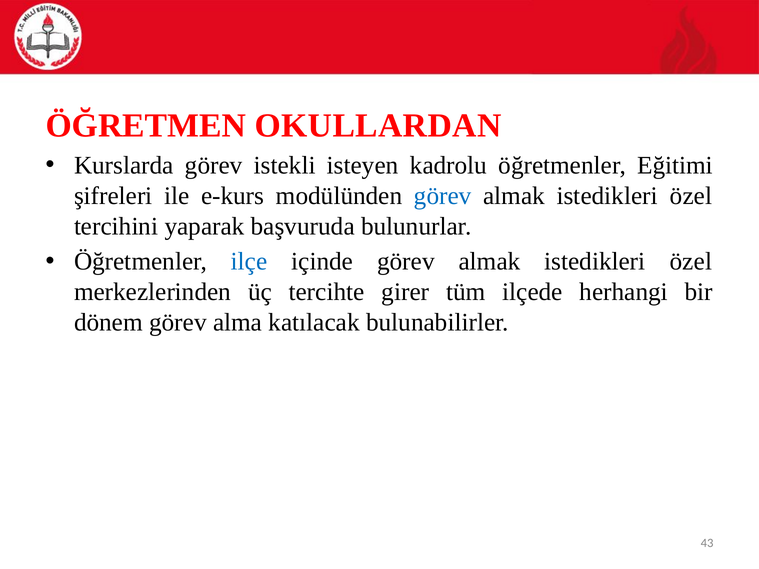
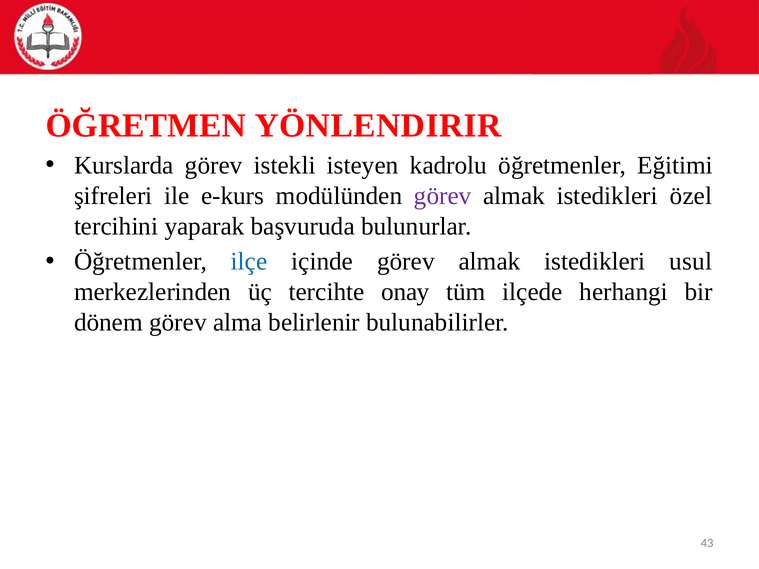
OKULLARDAN: OKULLARDAN -> YÖNLENDIRIR (378, 126)
görev colour: blue -> purple (443, 196)
özel: özel -> usul (691, 262)
girer: girer -> onay (405, 292)
katılacak: katılacak -> belirlenir (314, 322)
